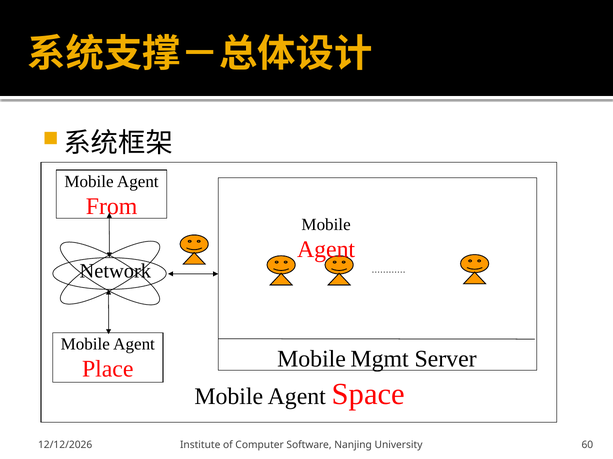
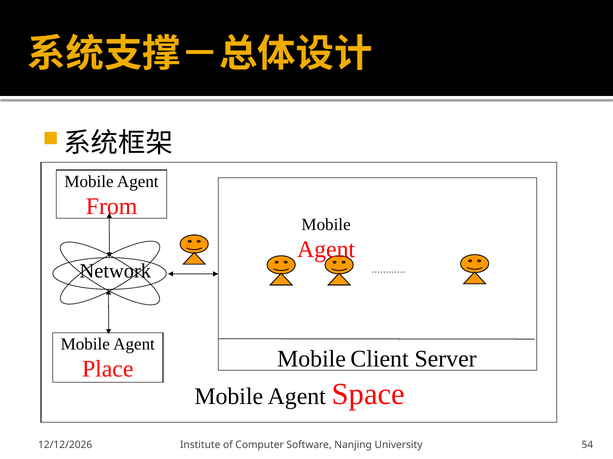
Mgmt: Mgmt -> Client (380, 359)
60: 60 -> 54 (587, 446)
